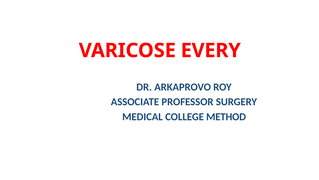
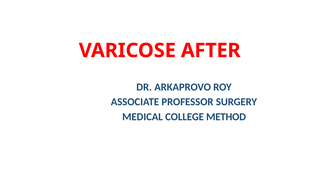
EVERY: EVERY -> AFTER (211, 50)
